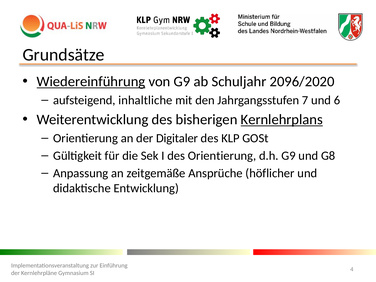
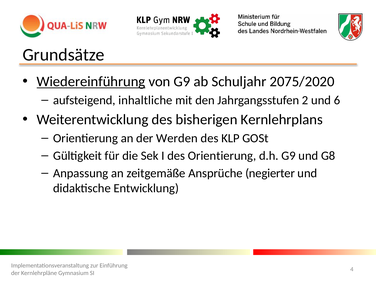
2096/2020: 2096/2020 -> 2075/2020 (302, 82)
7: 7 -> 2 (305, 100)
Kernlehrplans underline: present -> none (282, 120)
Digitaler: Digitaler -> Werden (177, 138)
höflicher: höflicher -> negierter (270, 173)
